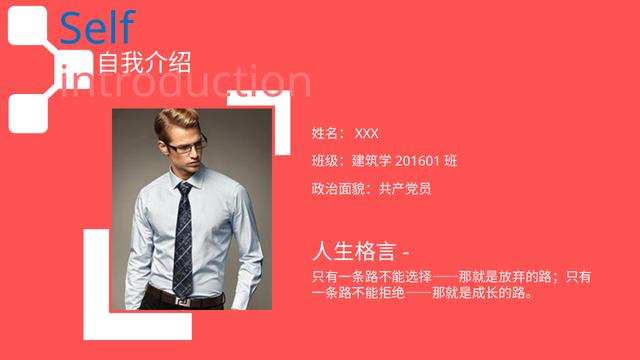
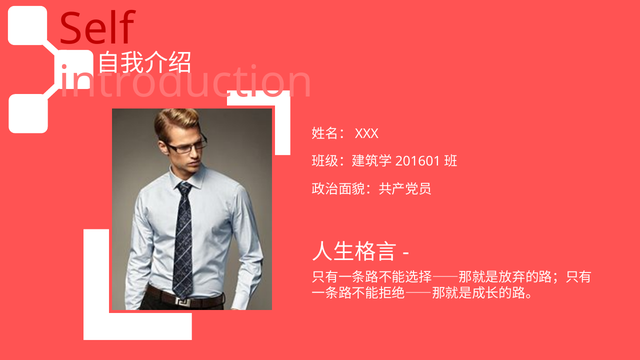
Self colour: blue -> red (97, 29)
